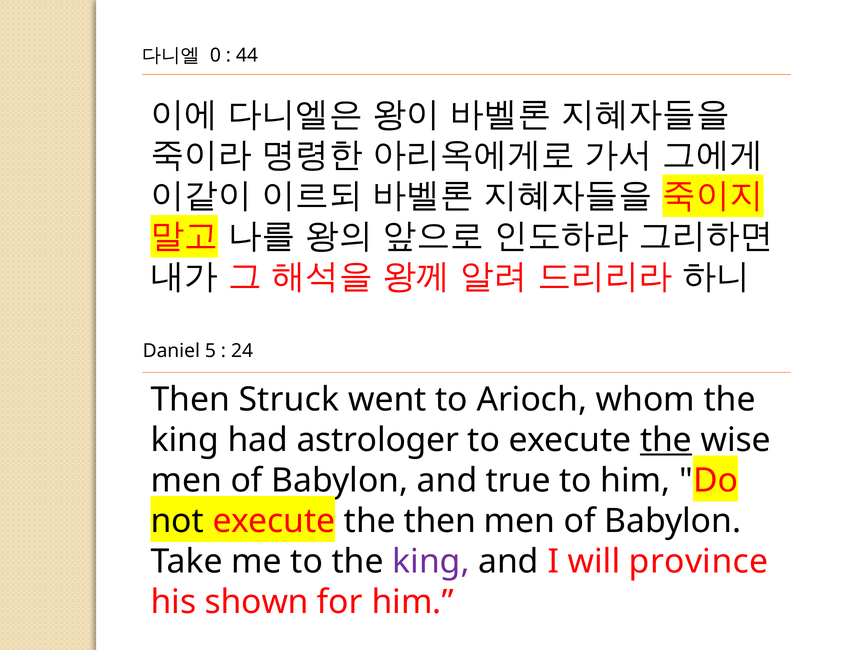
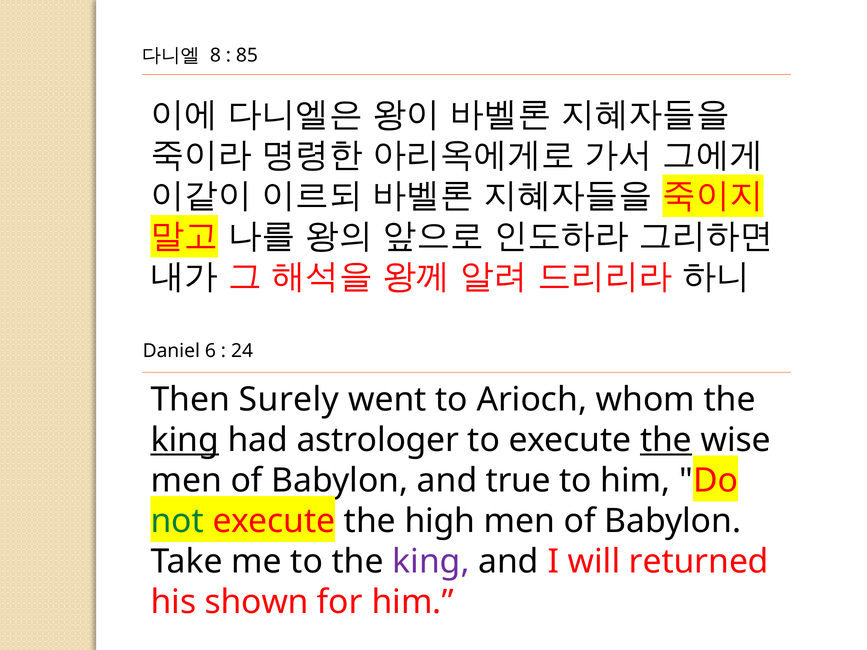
0: 0 -> 8 (215, 55)
44: 44 -> 85 (247, 55)
5: 5 -> 6 (210, 351)
Struck: Struck -> Surely (289, 400)
king underline: none -> present (185, 440)
not colour: black -> green (177, 521)
the then: then -> high (440, 521)
province: province -> returned (699, 562)
